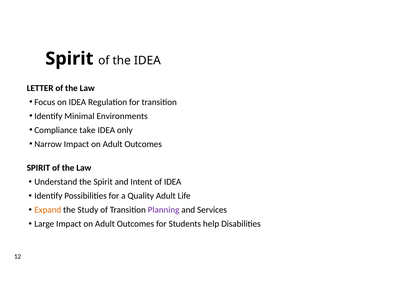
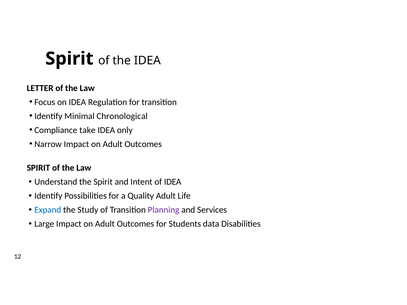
Environments: Environments -> Chronological (122, 116)
Expand colour: orange -> blue (48, 210)
help: help -> data (211, 224)
